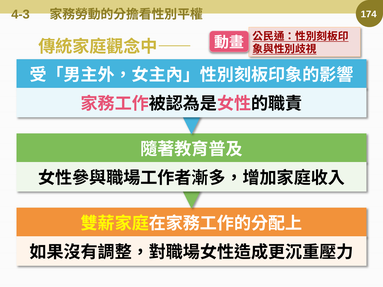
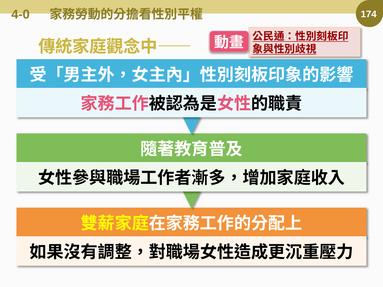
4-3: 4-3 -> 4-0 (21, 14)
